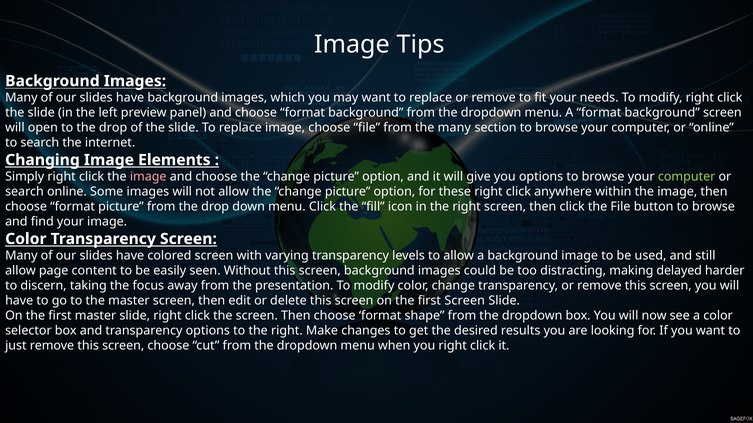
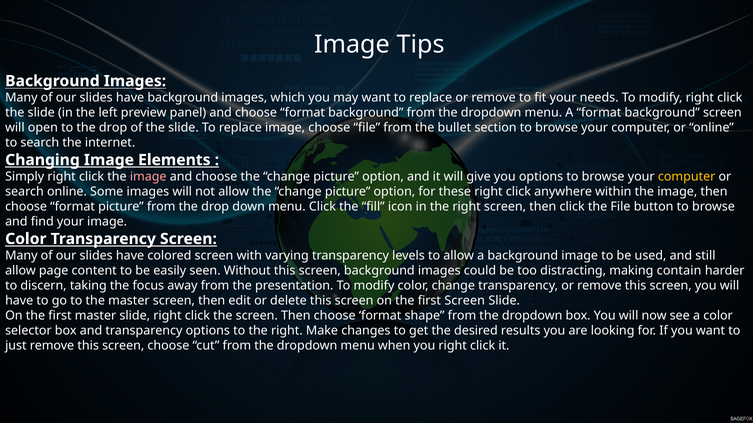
the many: many -> bullet (454, 128)
computer colour: light green -> yellow (687, 177)
delayed: delayed -> contain (679, 271)
